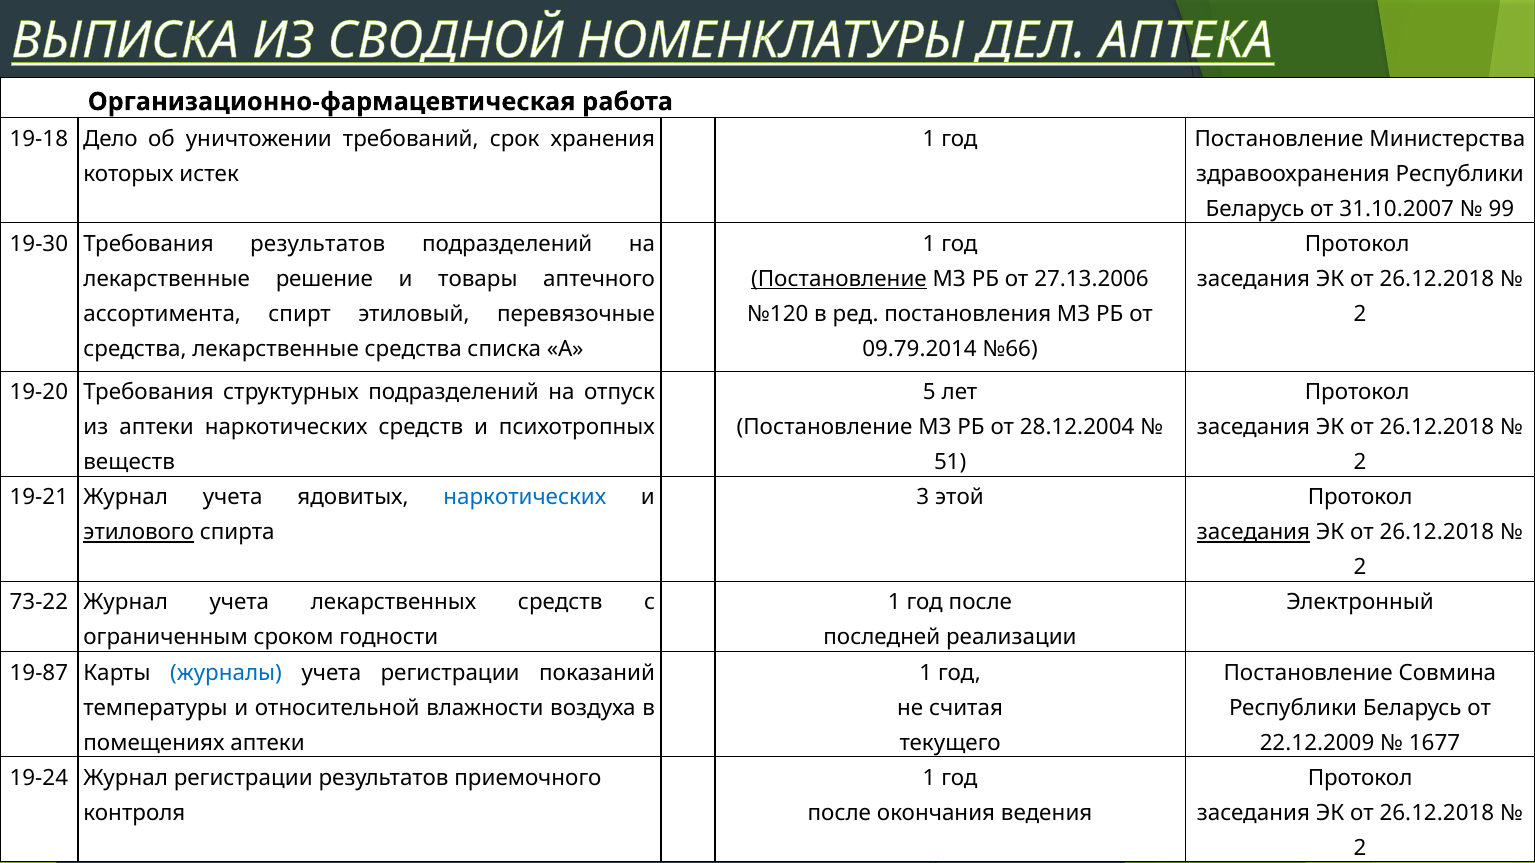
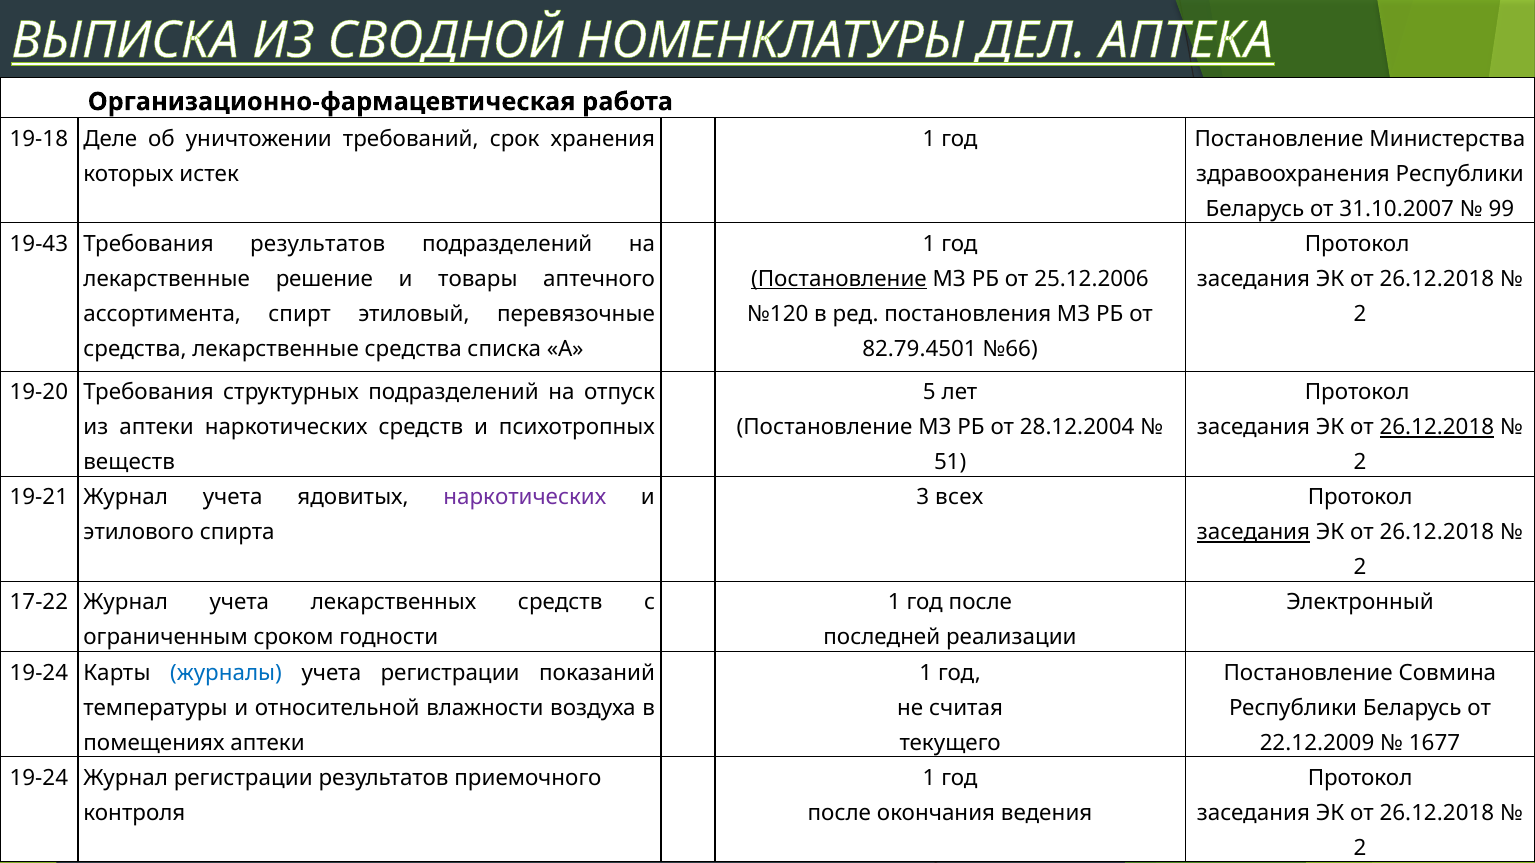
Дело: Дело -> Деле (110, 139)
19-30: 19-30 -> 19-43 (39, 244)
27.13.2006: 27.13.2006 -> 25.12.2006 (1092, 279)
09.79.2014: 09.79.2014 -> 82.79.4501 (920, 349)
26.12.2018 underline: none -> present (1437, 428)
наркотических colour: blue -> purple (525, 498)
этой: этой -> всех (959, 498)
этилового underline: present -> none (139, 533)
73-22: 73-22 -> 17-22 (39, 603)
19-87: 19-87 -> 19-24 (39, 673)
